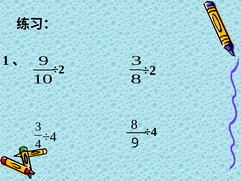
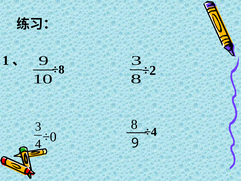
÷2: ÷2 -> ÷8 (58, 70)
÷4: ÷4 -> ÷0 (50, 137)
